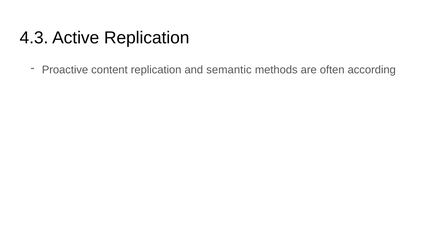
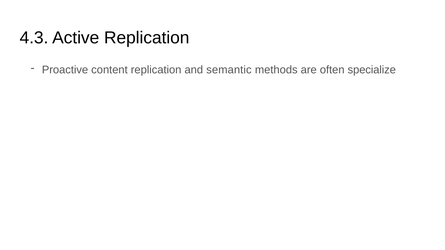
according: according -> specialize (372, 70)
